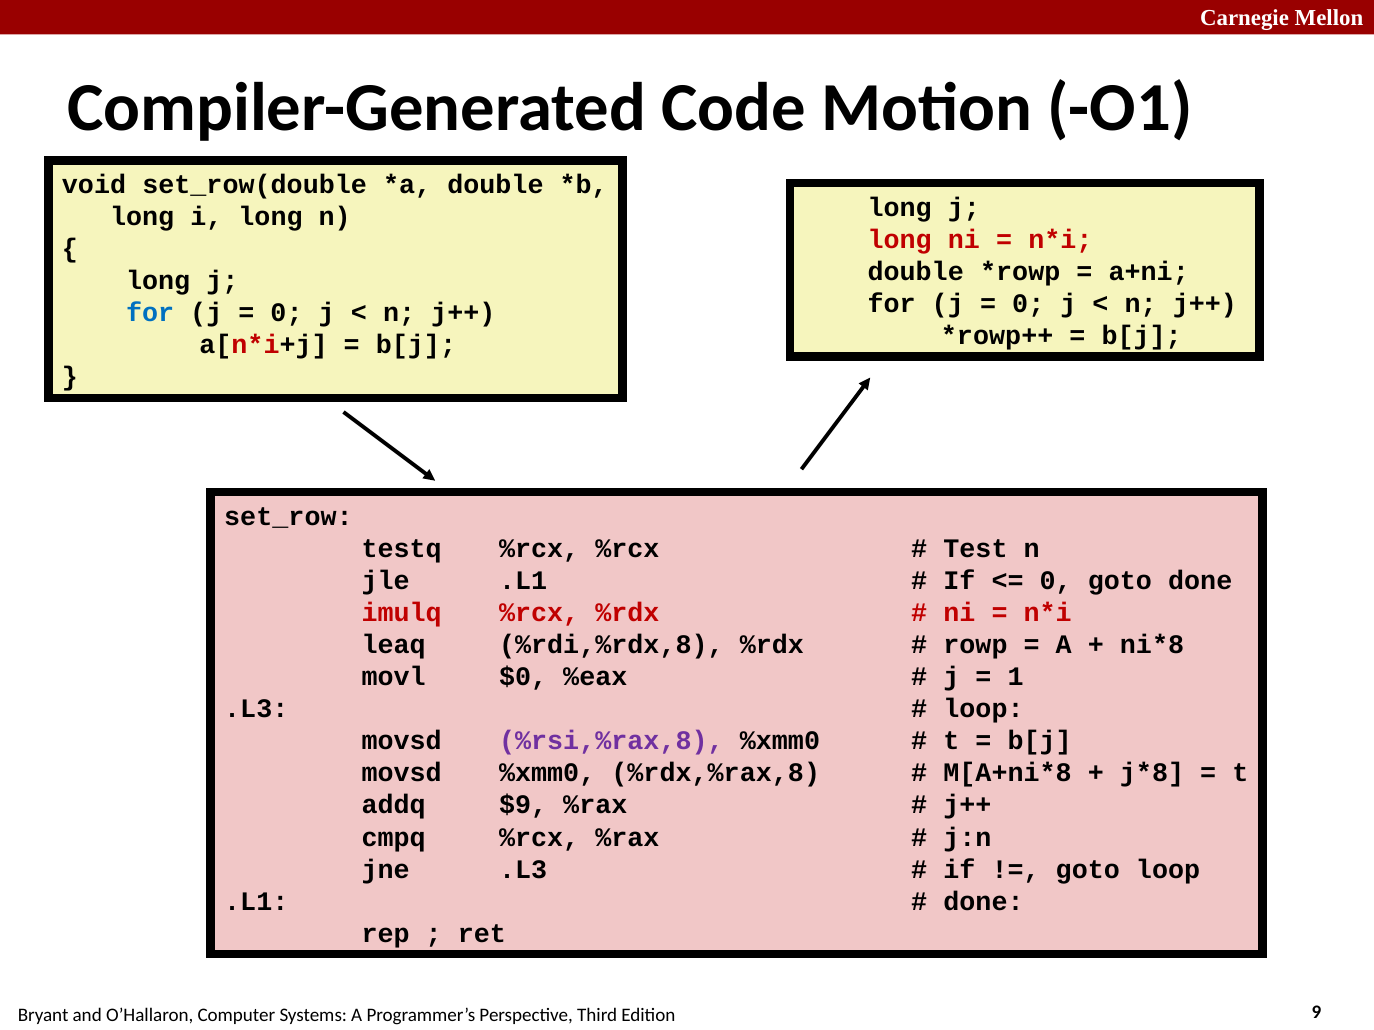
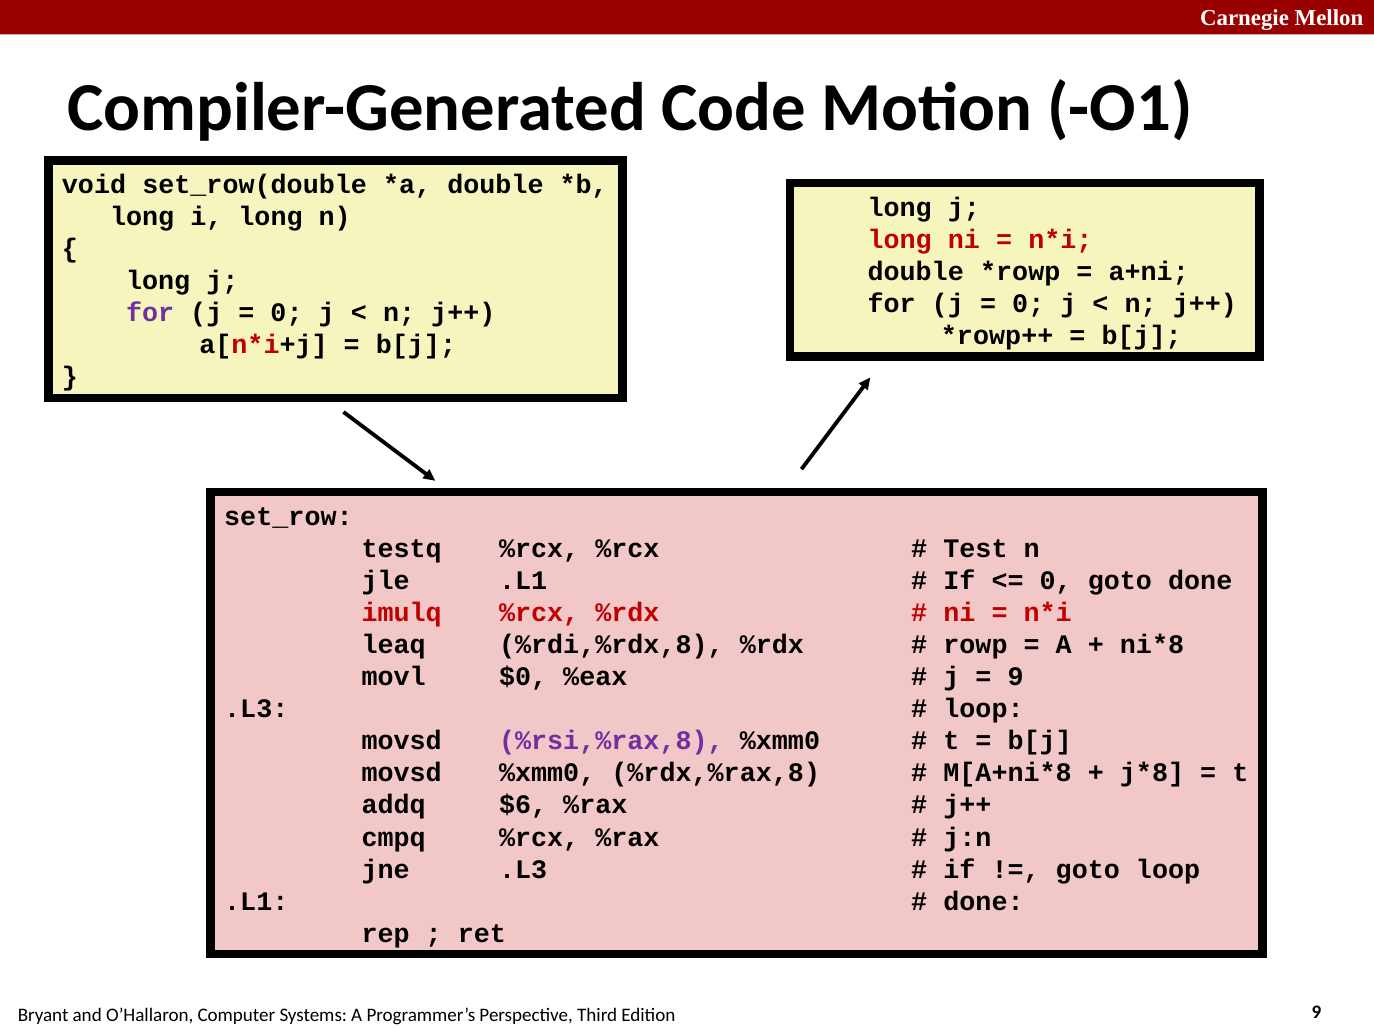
for colour: blue -> purple (150, 313)
1: 1 -> 9 (1016, 677)
$9: $9 -> $6 (523, 806)
